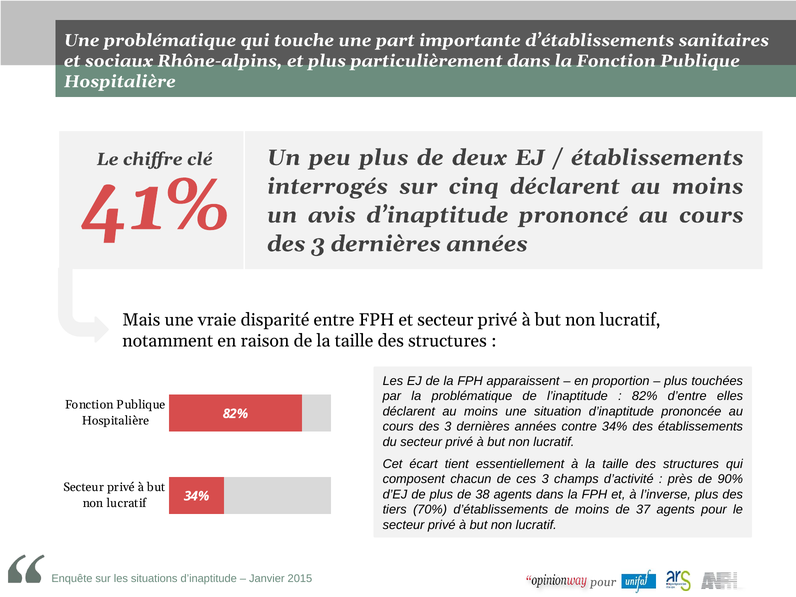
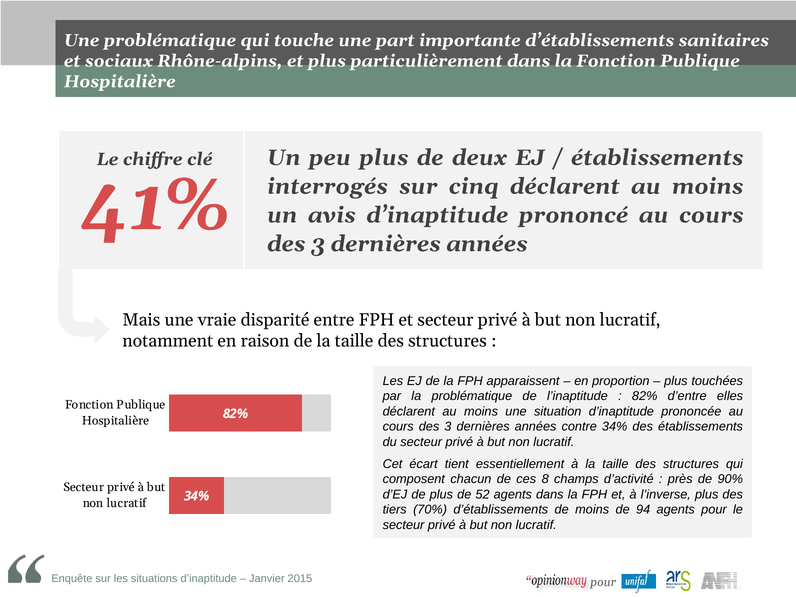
ces 3: 3 -> 8 (545, 479)
38: 38 -> 52 (483, 494)
37: 37 -> 94 (643, 510)
